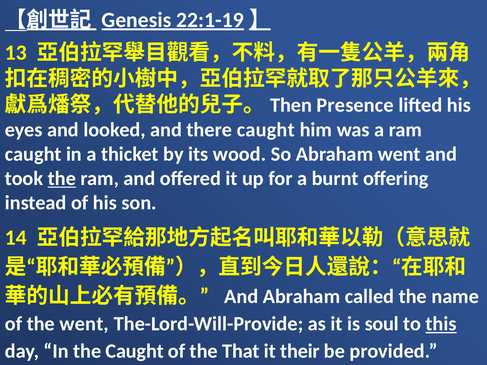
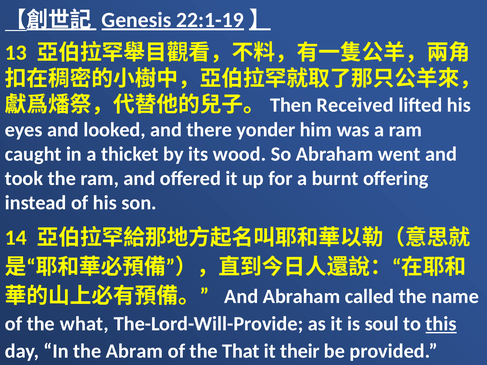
Presence: Presence -> Received (355, 105)
there caught: caught -> yonder (266, 130)
the underline: present -> none (62, 179)
the went: went -> what (84, 324)
the Caught: Caught -> Abram (135, 351)
